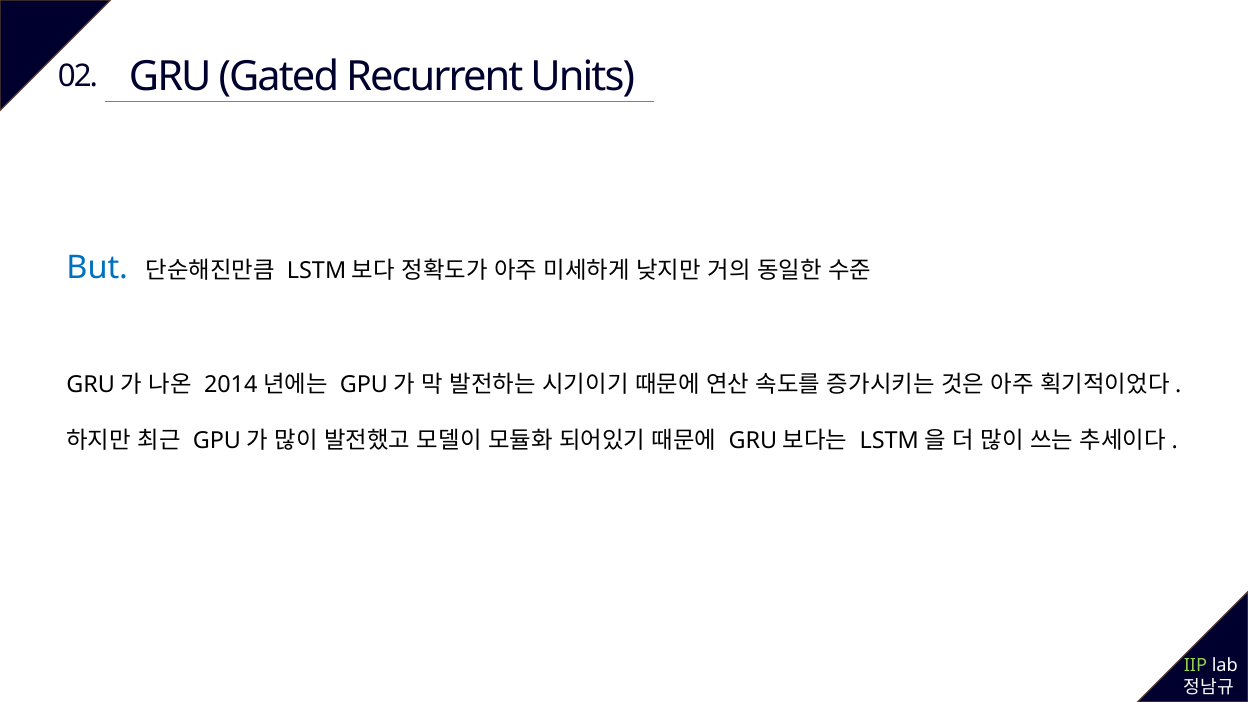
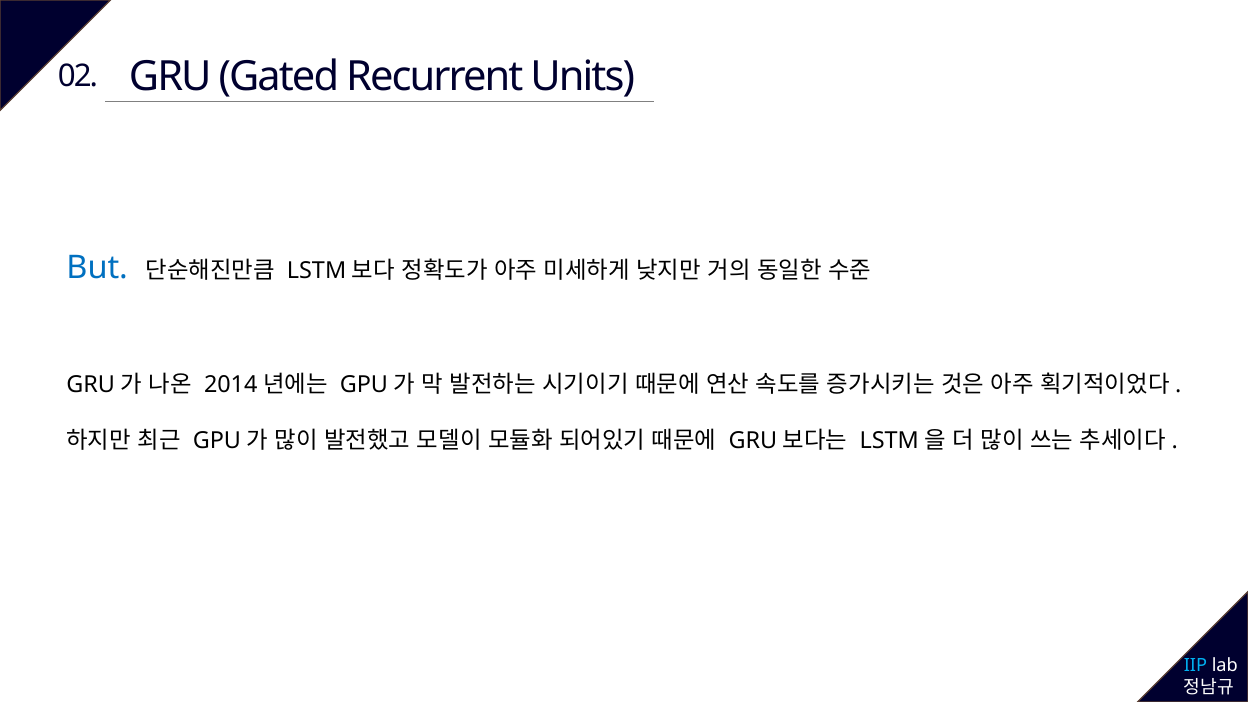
IIP colour: light green -> light blue (1195, 665)
